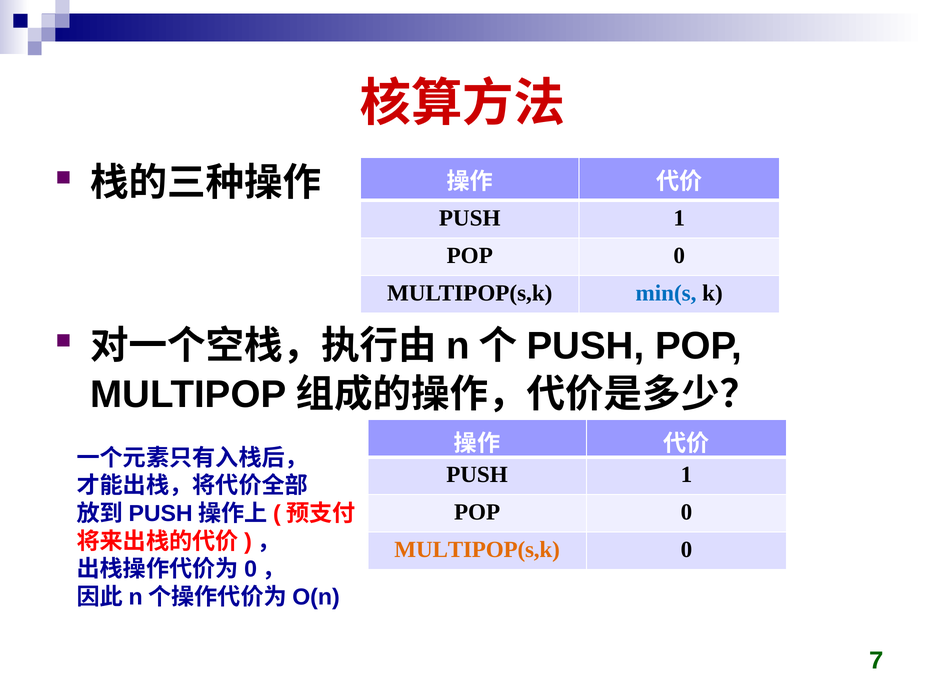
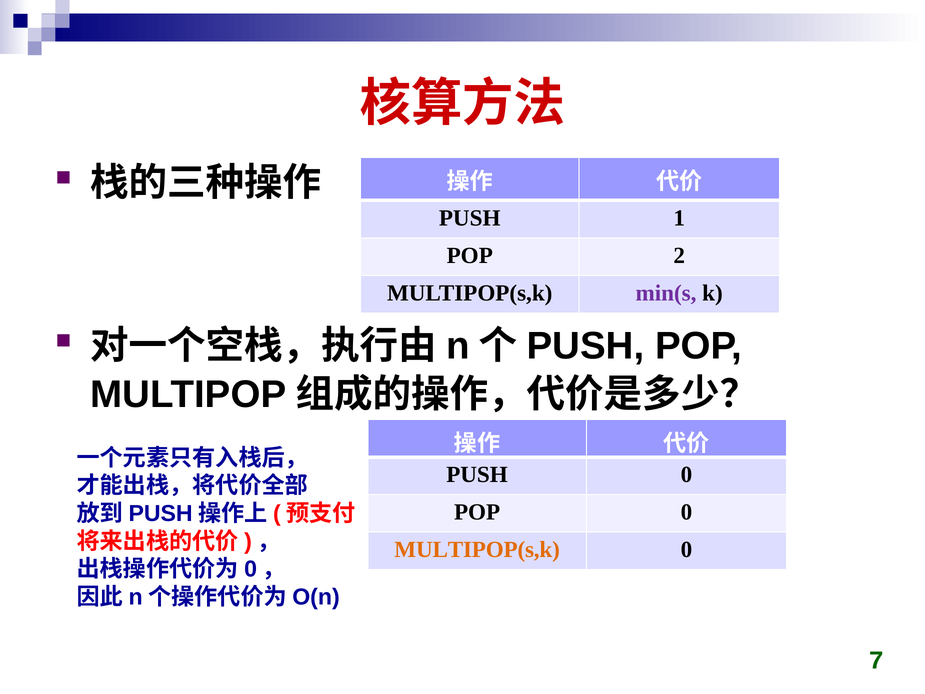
0: 0 -> 2 (679, 255)
min(s colour: blue -> purple (666, 293)
1: 1 -> 0 (686, 475)
